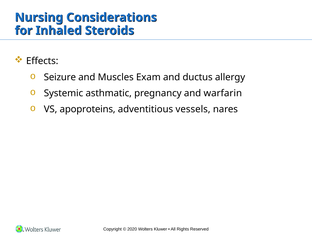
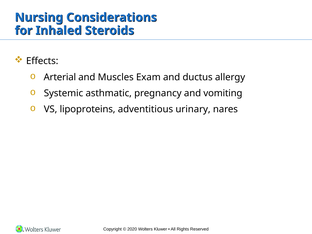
Seizure: Seizure -> Arterial (60, 77)
warfarin: warfarin -> vomiting (223, 93)
apoproteins: apoproteins -> lipoproteins (88, 109)
vessels: vessels -> urinary (193, 109)
